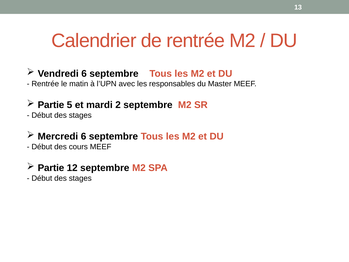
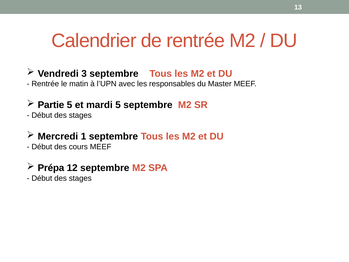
Vendredi 6: 6 -> 3 (84, 73)
mardi 2: 2 -> 5 (118, 105)
Mercredi 6: 6 -> 1 (84, 136)
Partie: Partie -> Prépa (51, 168)
